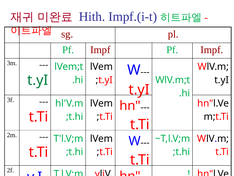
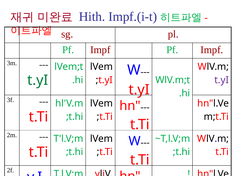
t.yI colour: black -> purple (222, 80)
